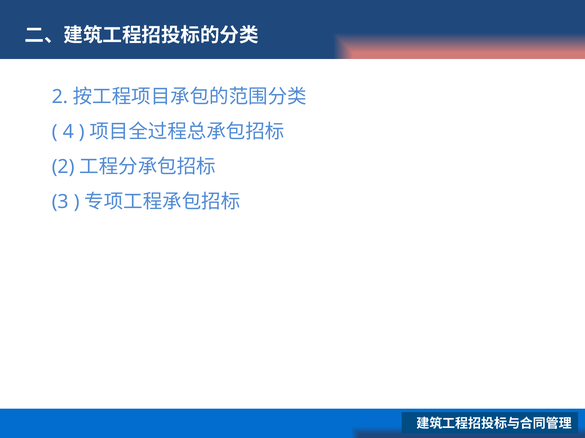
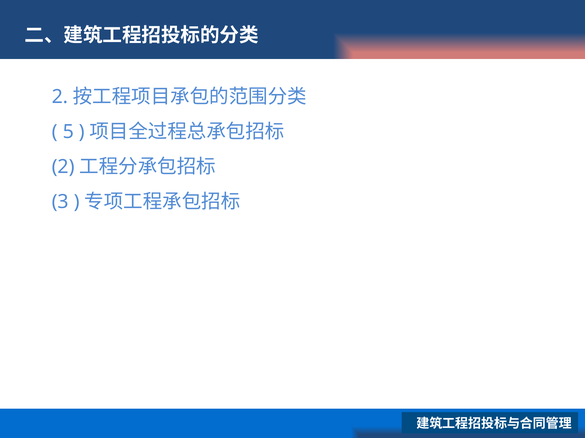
4: 4 -> 5 (68, 132)
